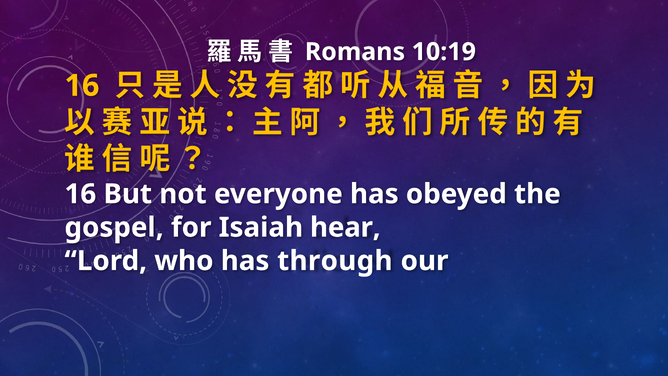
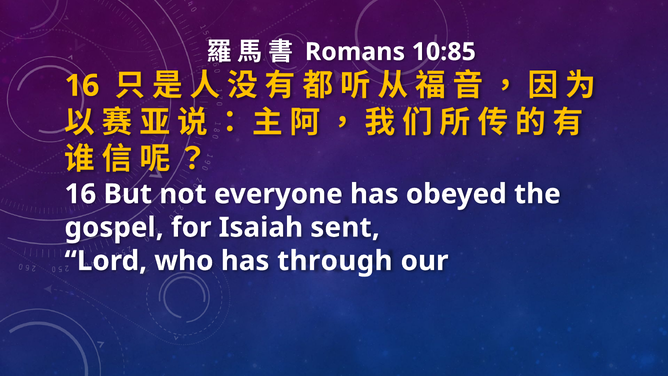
10:19: 10:19 -> 10:85 (444, 52)
hear: hear -> sent (345, 227)
